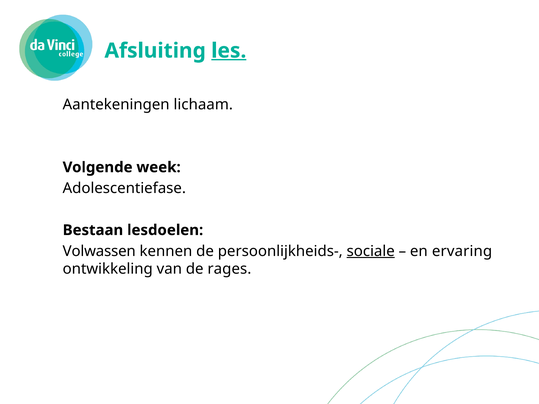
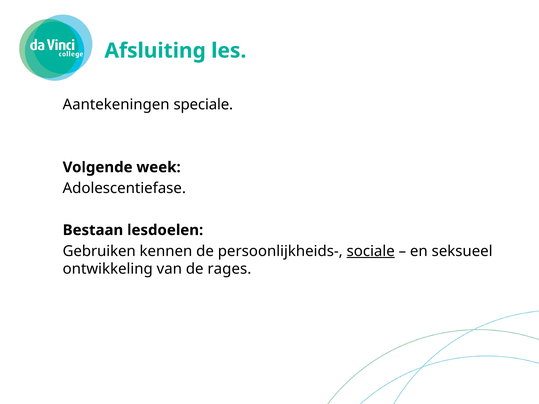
les underline: present -> none (229, 51)
lichaam: lichaam -> speciale (203, 104)
Volwassen: Volwassen -> Gebruiken (99, 251)
ervaring: ervaring -> seksueel (462, 251)
